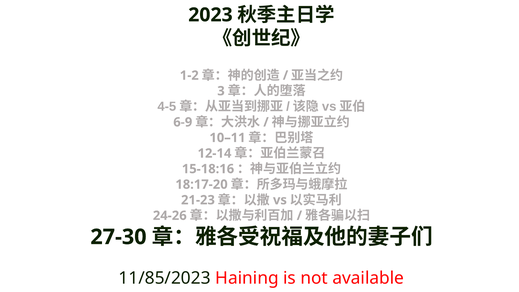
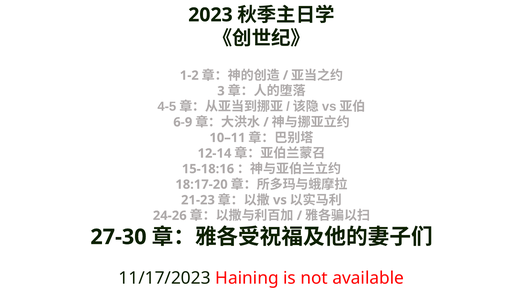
11/85/2023: 11/85/2023 -> 11/17/2023 (165, 278)
